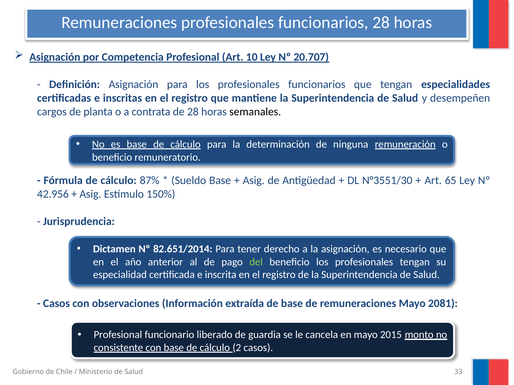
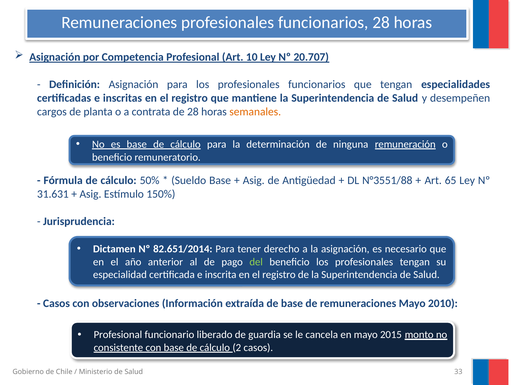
semanales colour: black -> orange (255, 112)
87%: 87% -> 50% (150, 180)
N°3551/30: N°3551/30 -> N°3551/88 (387, 180)
42.956: 42.956 -> 31.631 (53, 194)
2081: 2081 -> 2010 (443, 304)
